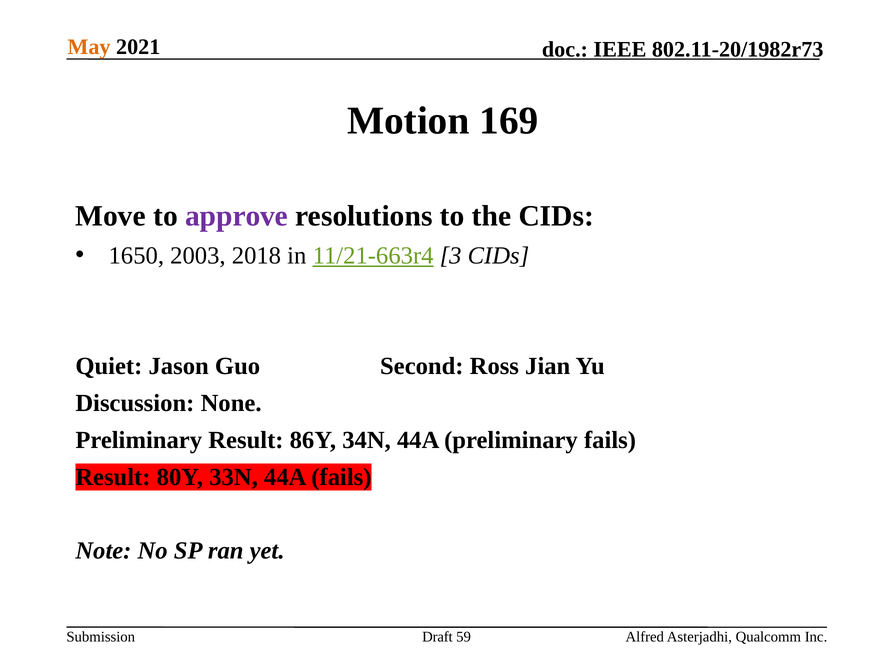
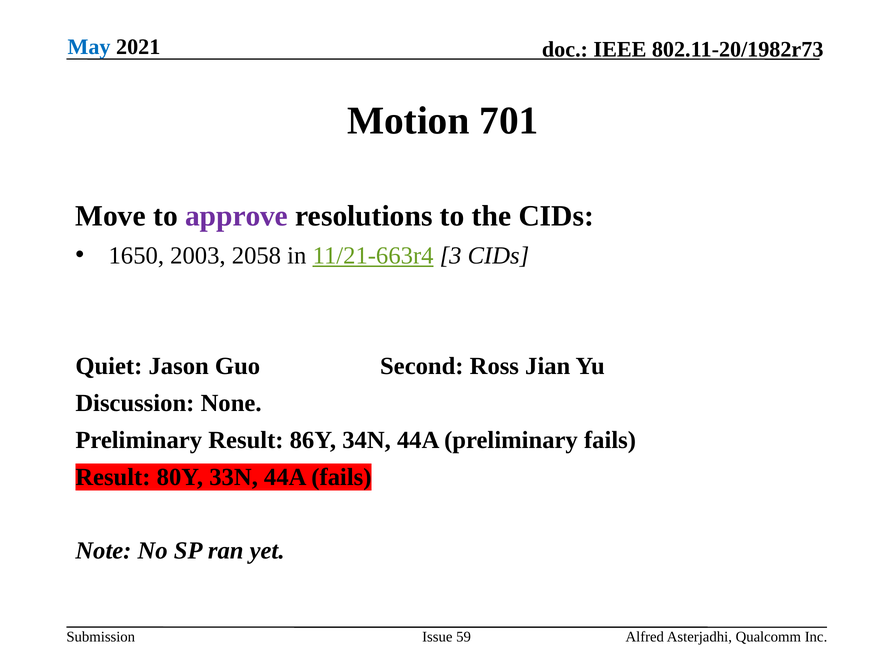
May colour: orange -> blue (89, 47)
169: 169 -> 701 (509, 121)
2018: 2018 -> 2058 (256, 256)
Draft: Draft -> Issue (437, 637)
